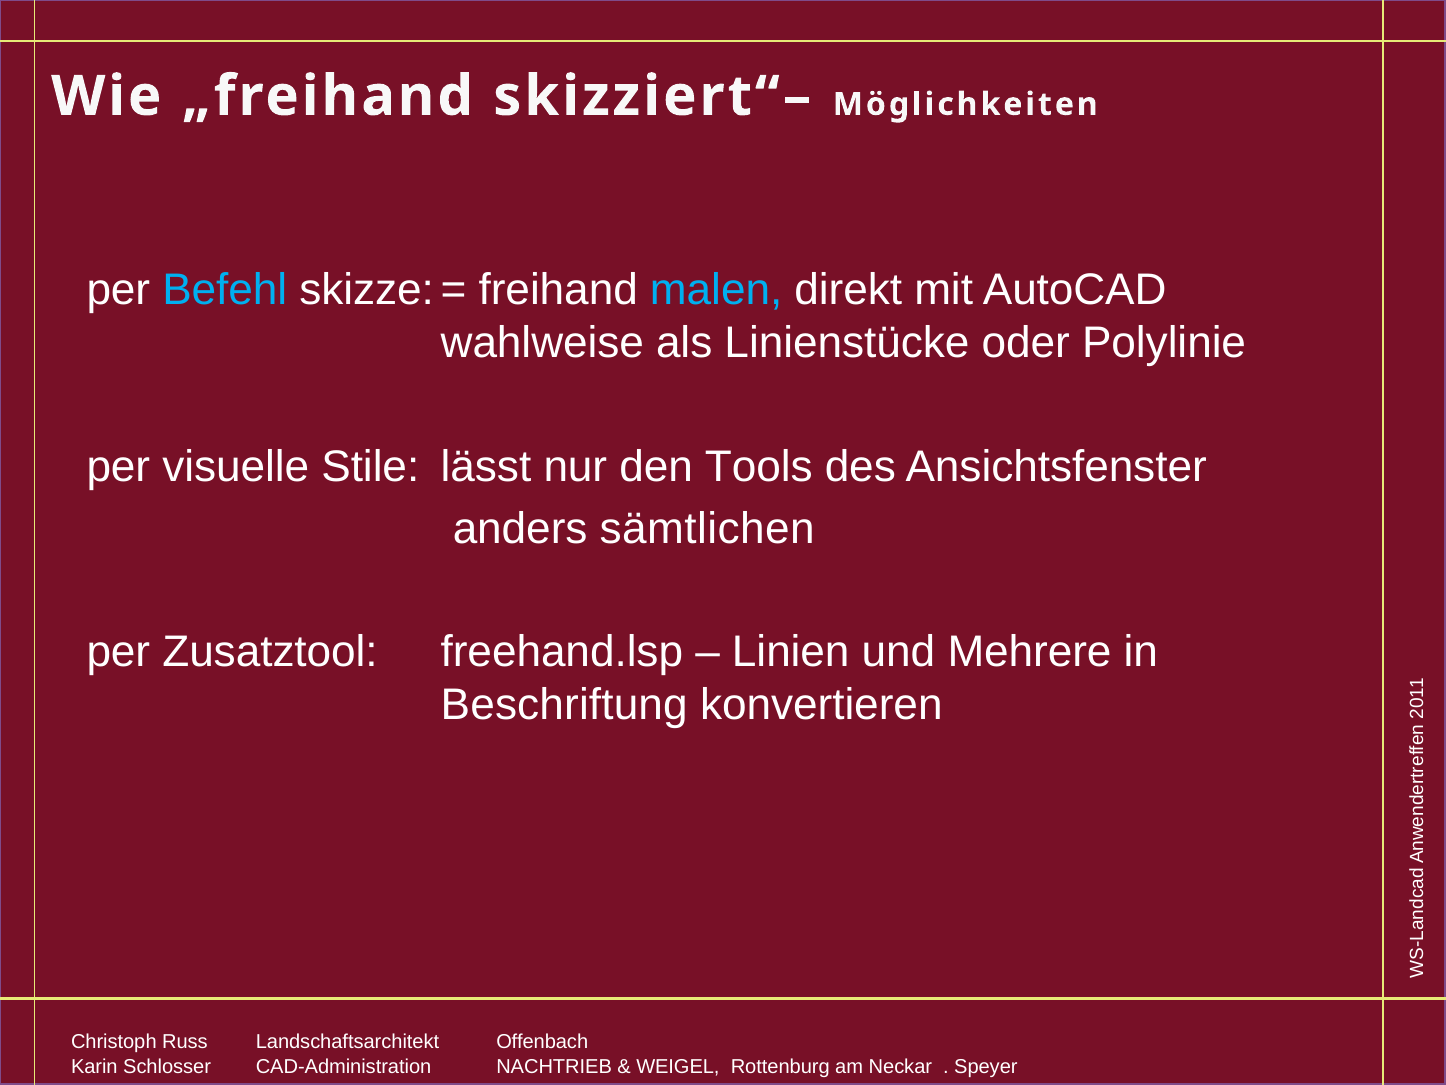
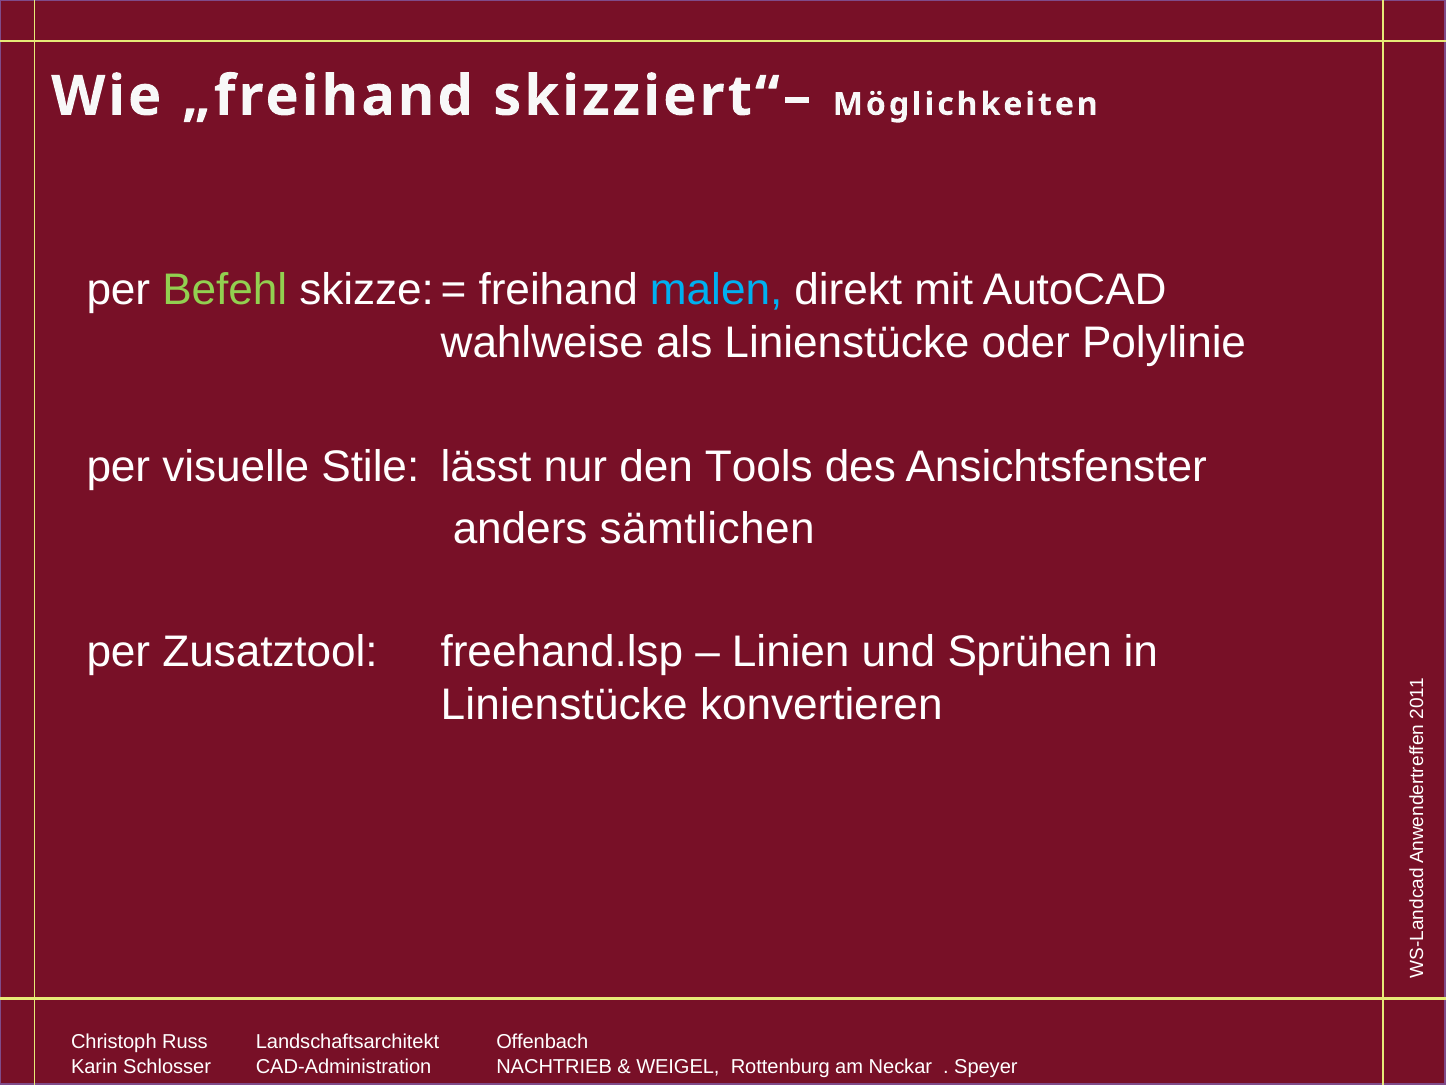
Befehl colour: light blue -> light green (225, 290)
Mehrere: Mehrere -> Sprühen (1030, 652)
Beschriftung: Beschriftung -> Linienstücke (564, 705)
